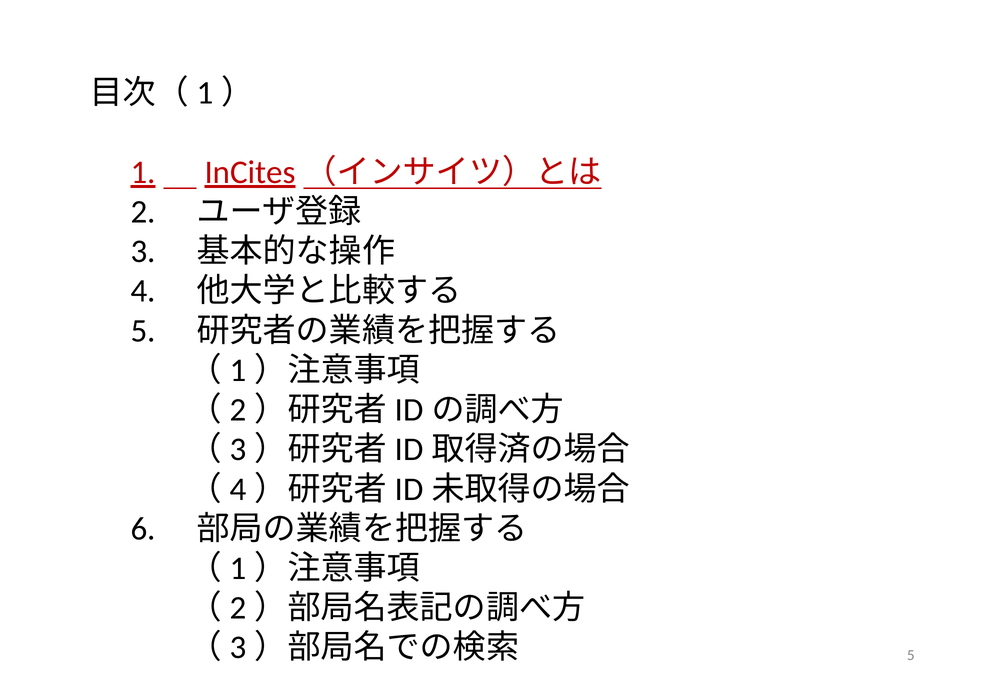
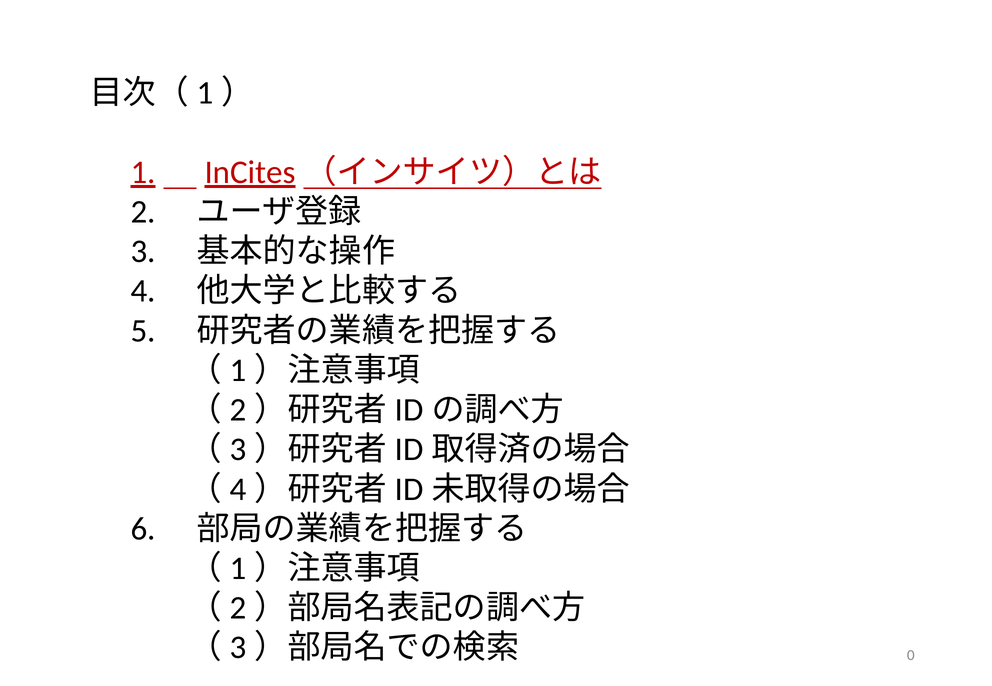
5: 5 -> 0 (911, 656)
